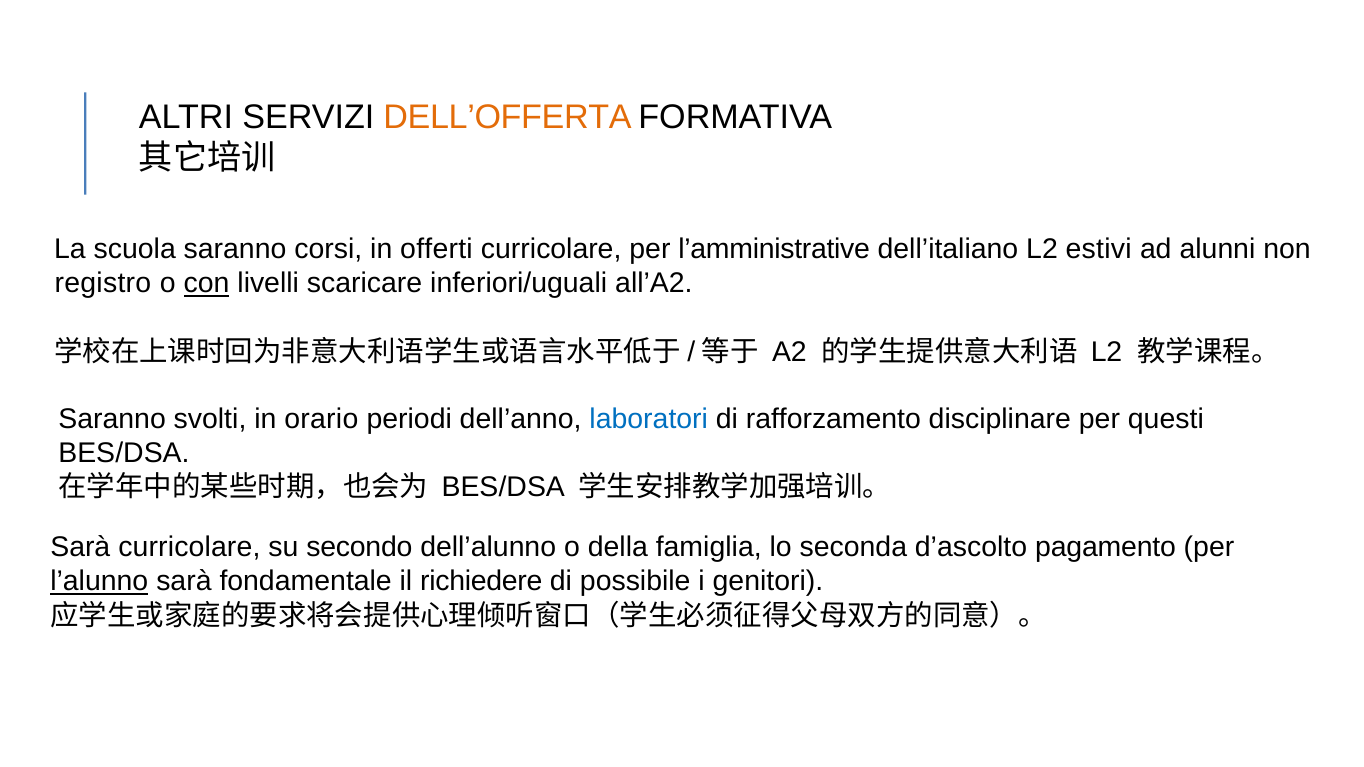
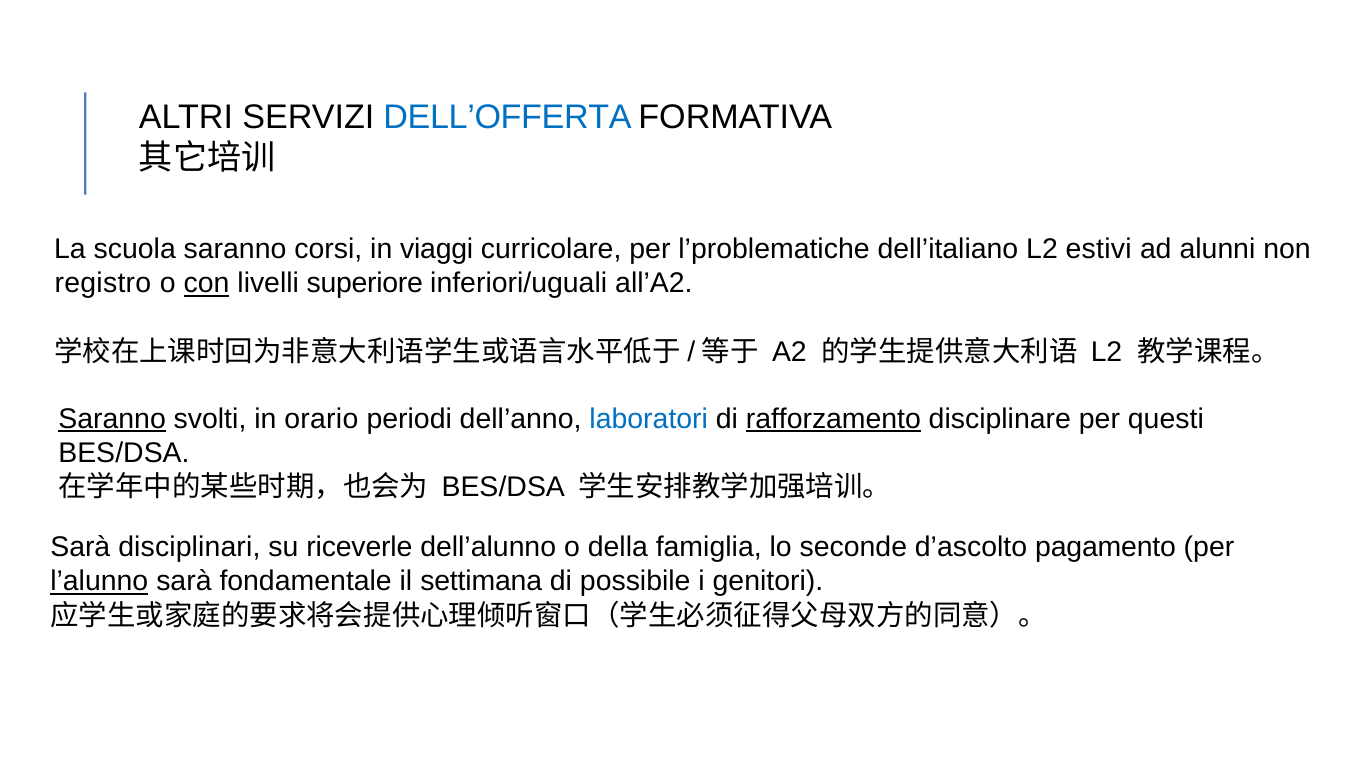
DELL’OFFERTA colour: orange -> blue (507, 117)
offerti: offerti -> viaggi (437, 250)
l’amministrative: l’amministrative -> l’problematiche (774, 250)
scaricare: scaricare -> superiore (365, 284)
Saranno underline: none -> present (112, 419)
rafforzamento underline: none -> present (833, 419)
Sarà curricolare: curricolare -> disciplinari (189, 548)
secondo: secondo -> riceverle (359, 548)
seconda: seconda -> seconde (853, 548)
richiedere: richiedere -> settimana (481, 582)
